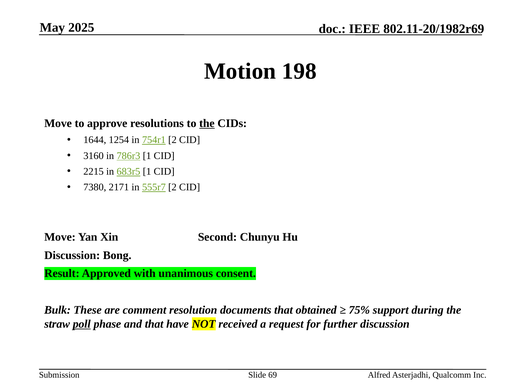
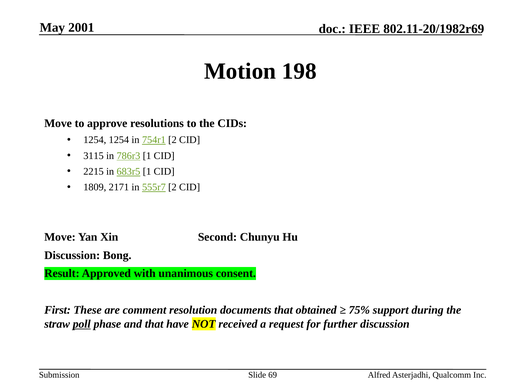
2025: 2025 -> 2001 (81, 28)
the underline: present -> none (207, 123)
1644: 1644 -> 1254 (95, 140)
3160: 3160 -> 3115 (94, 156)
7380: 7380 -> 1809 (95, 187)
Bulk: Bulk -> First (57, 310)
